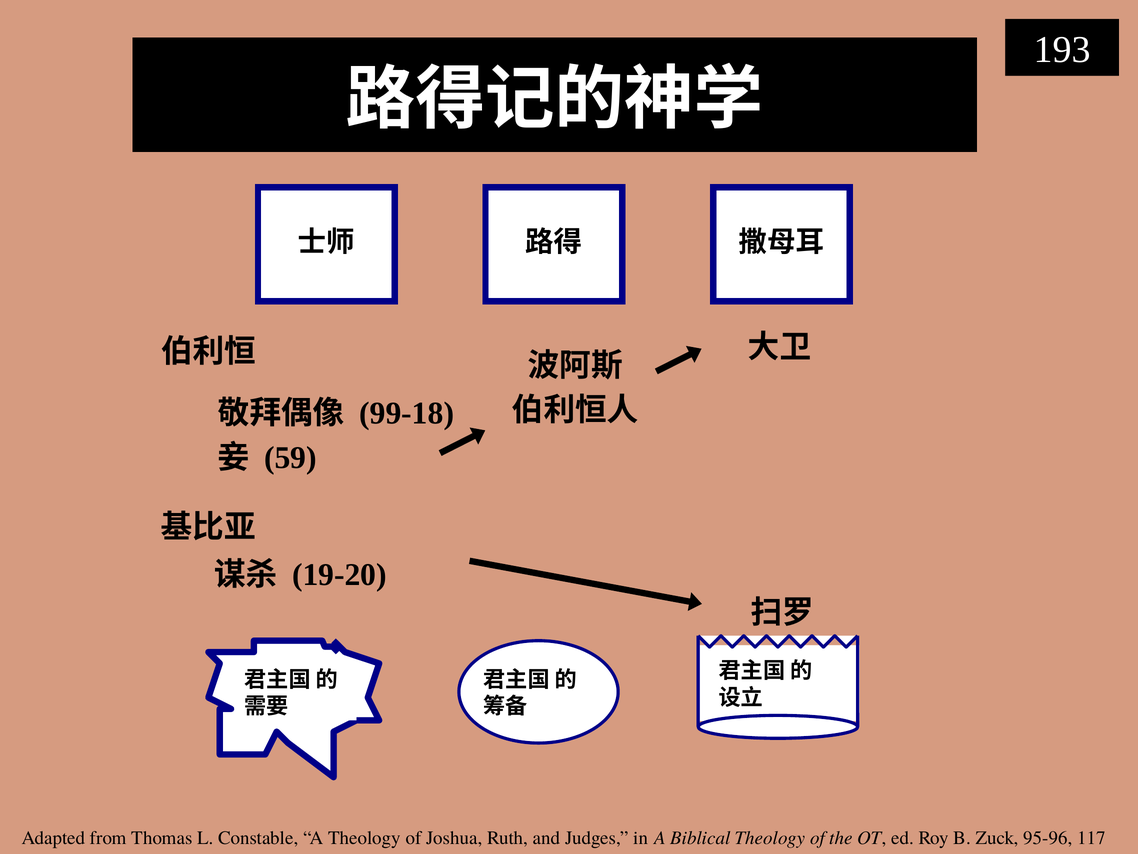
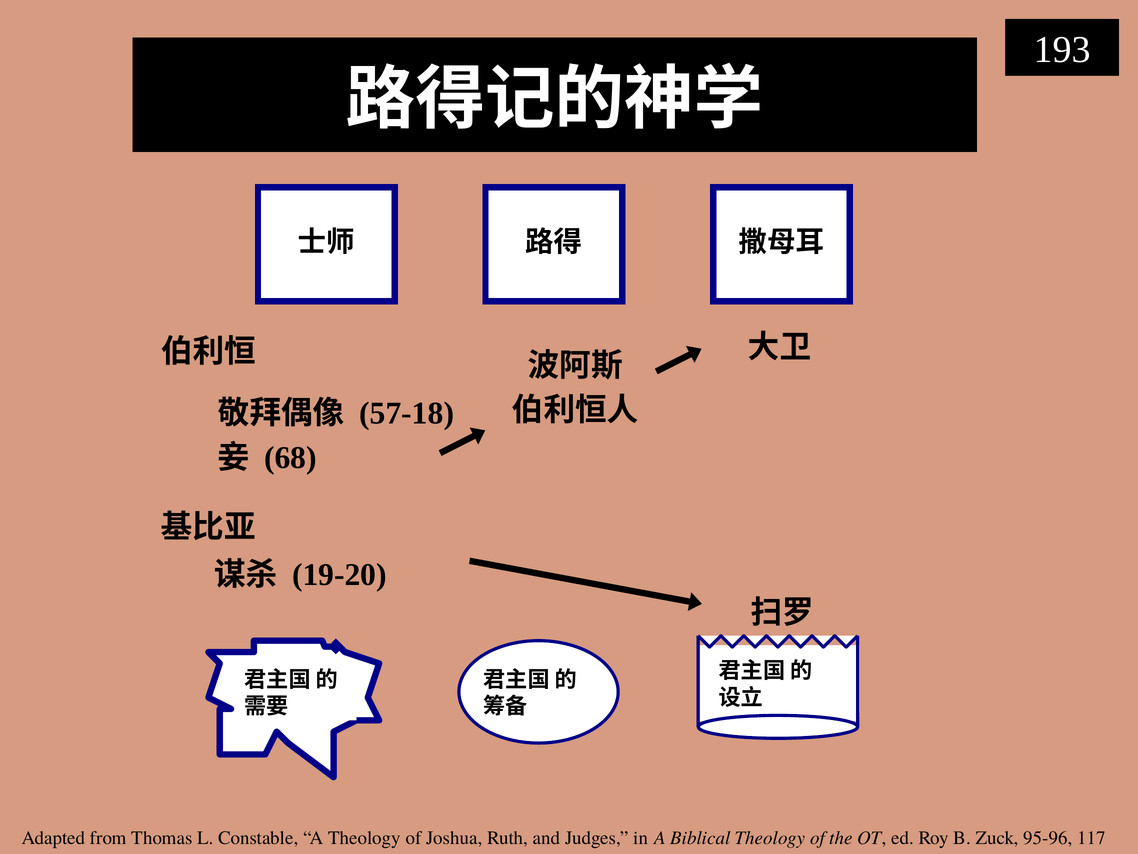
99-18: 99-18 -> 57-18 (407, 413)
59: 59 -> 68 (290, 457)
